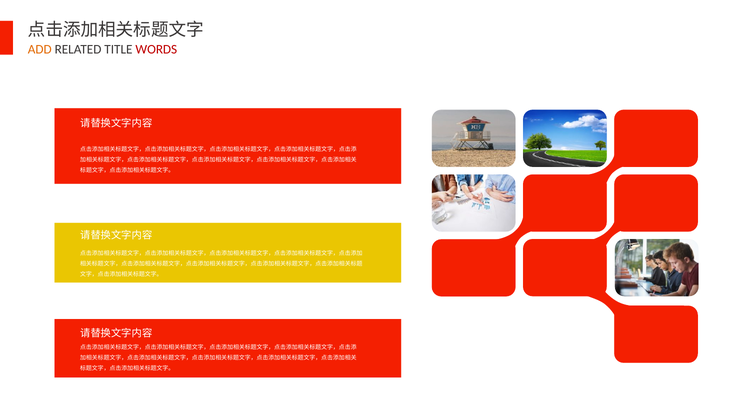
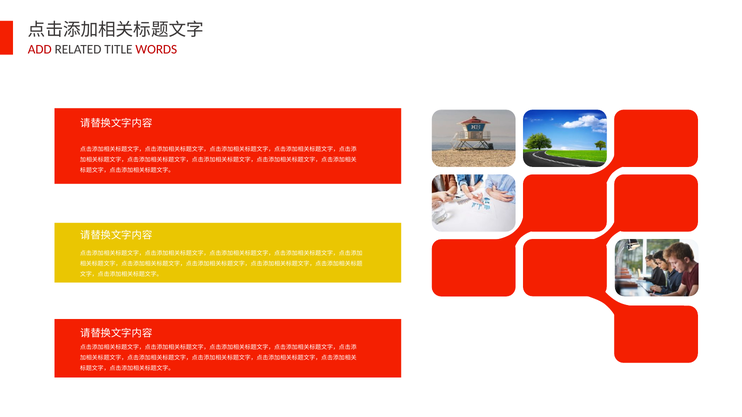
ADD colour: orange -> red (40, 49)
